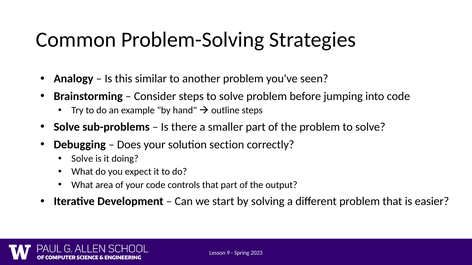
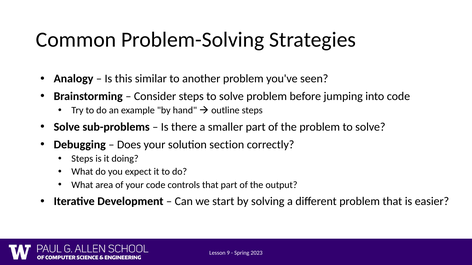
Solve: Solve -> Steps (82, 159)
